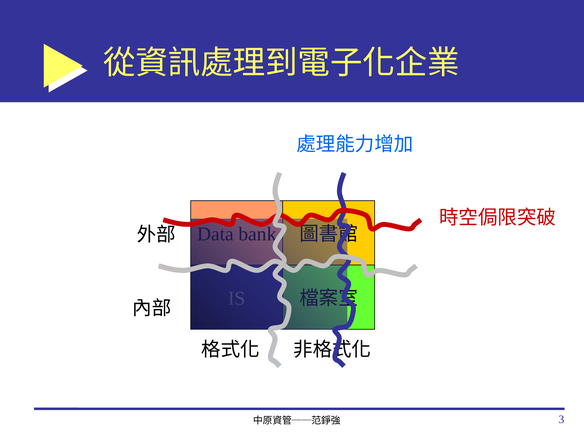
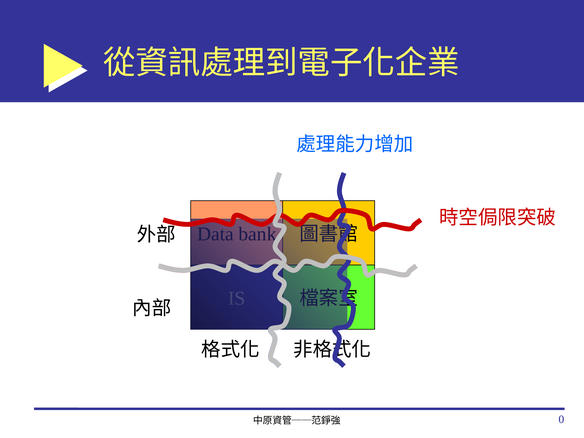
3: 3 -> 0 (561, 419)
